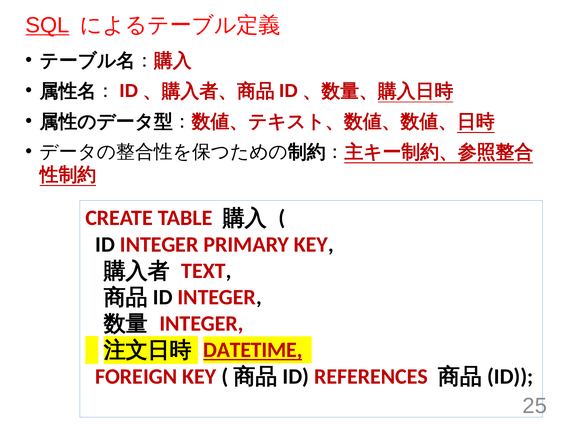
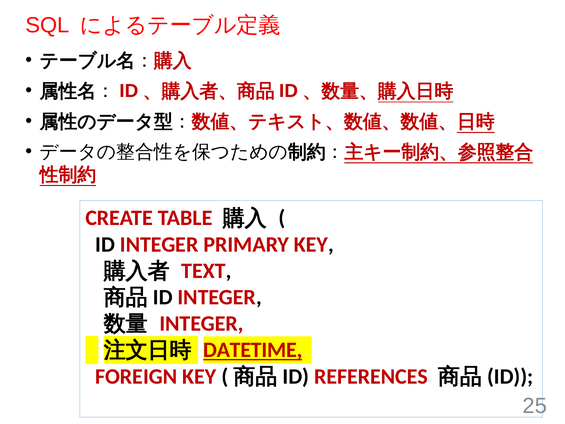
SQL underline: present -> none (47, 25)
